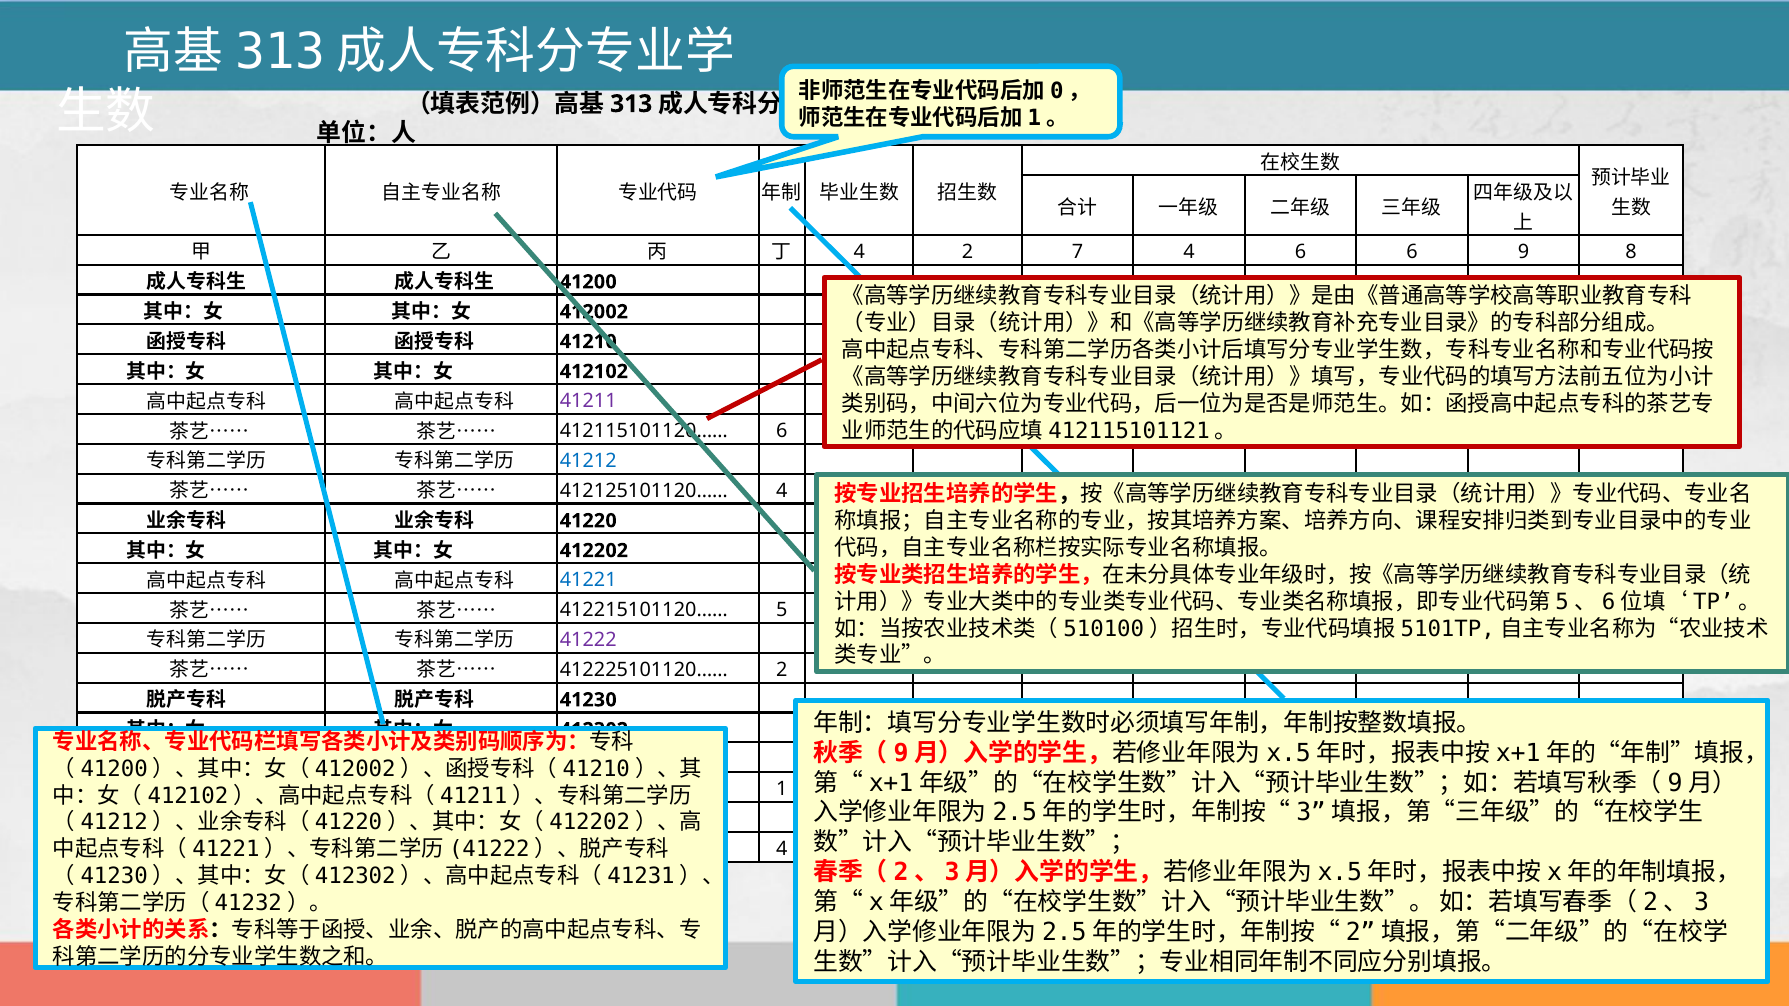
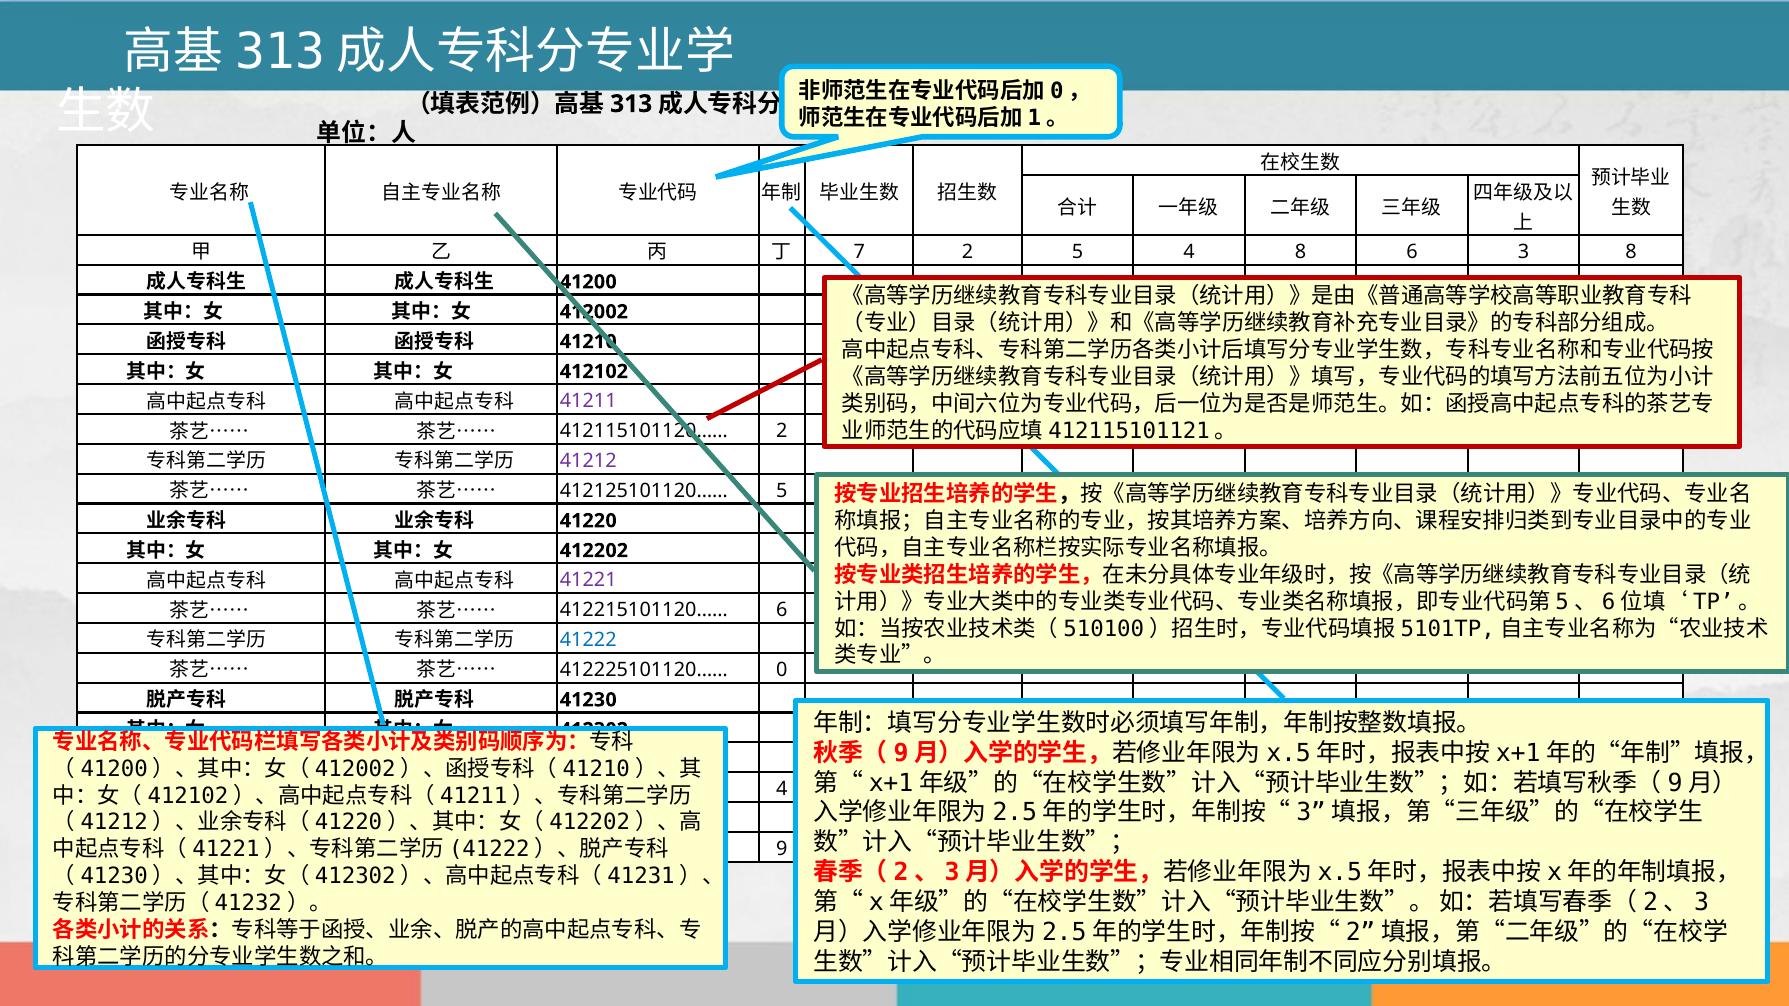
4: 4 -> 7 (859, 252)
2 7: 7 -> 5 (1077, 252)
4 6: 6 -> 8 (1300, 252)
9: 9 -> 3 (1523, 252)
412115101120…… 6: 6 -> 2 (782, 431)
41212 colour: blue -> purple (588, 461)
412125101120…… 4: 4 -> 5 (782, 491)
41221 colour: blue -> purple (588, 581)
412215101120…… 5: 5 -> 6 (782, 611)
41222 colour: purple -> blue (588, 640)
412225101120…… 2: 2 -> 0 (782, 670)
1: 1 -> 4 (782, 790)
4: 4 -> 9 (782, 849)
